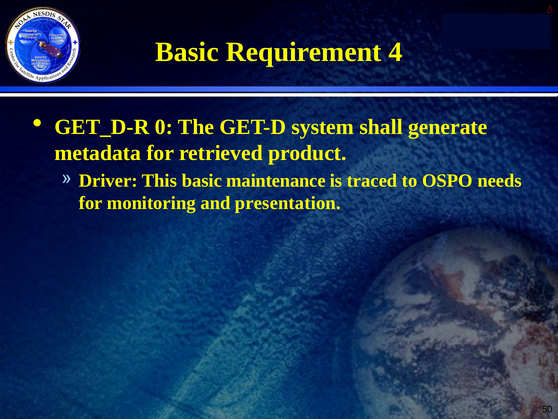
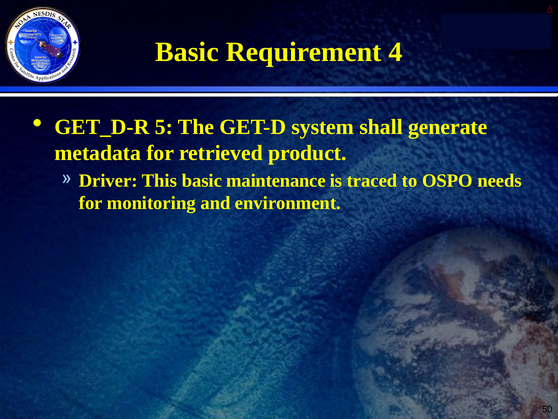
0: 0 -> 5 (164, 127)
presentation: presentation -> environment (288, 203)
